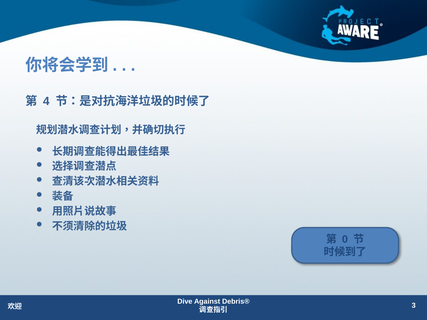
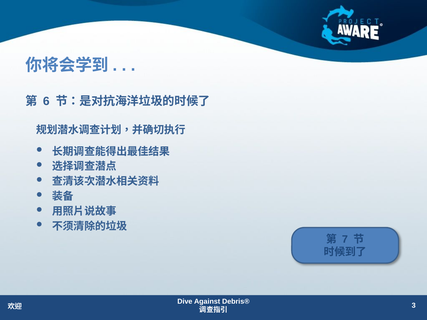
4: 4 -> 6 (46, 101)
0: 0 -> 7 (345, 239)
